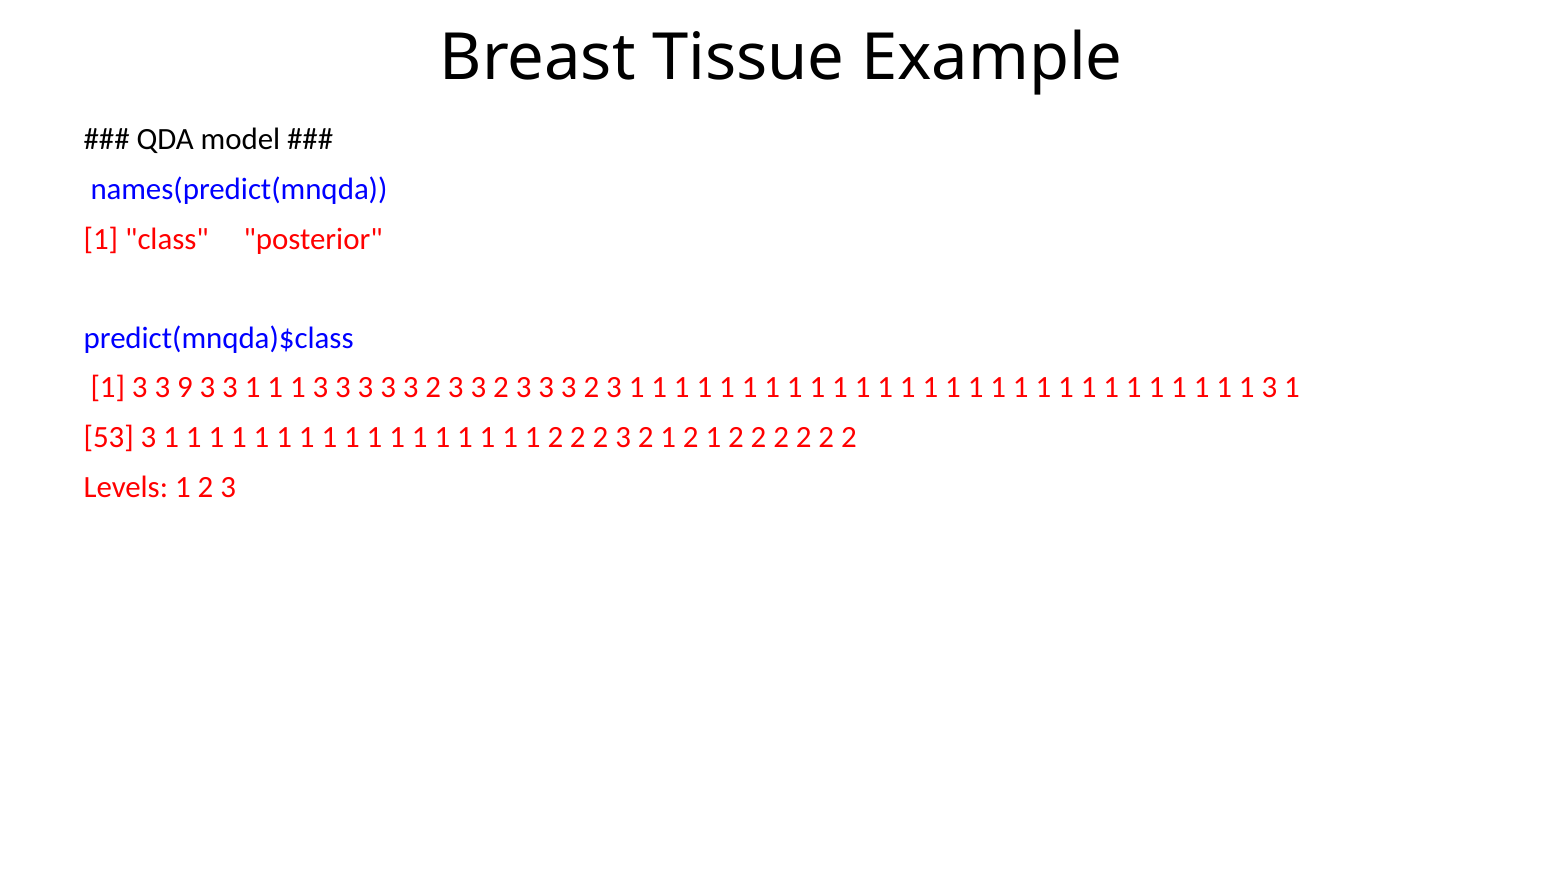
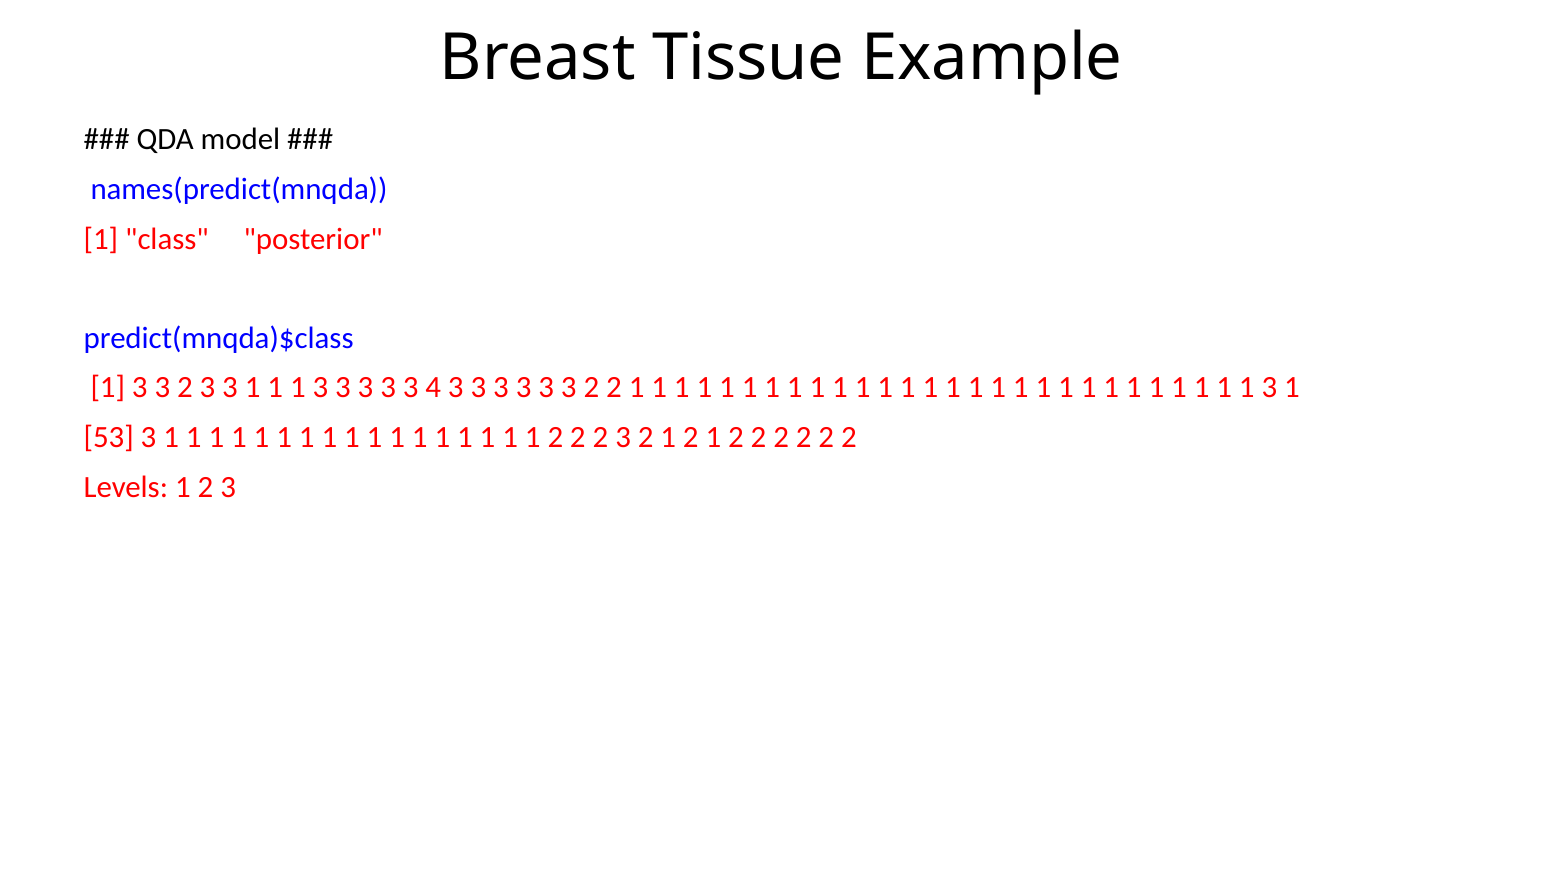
1 3 3 9: 9 -> 2 (185, 388)
2: 2 -> 4 (433, 388)
2: 2 -> 3 (501, 388)
3: 3 -> 2 (614, 388)
